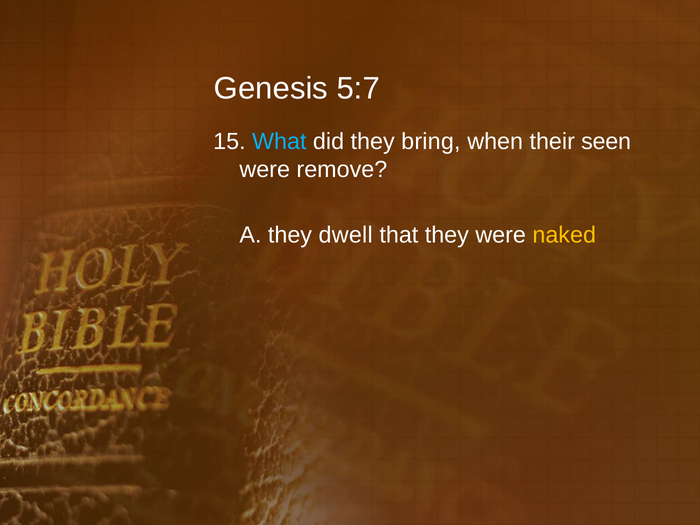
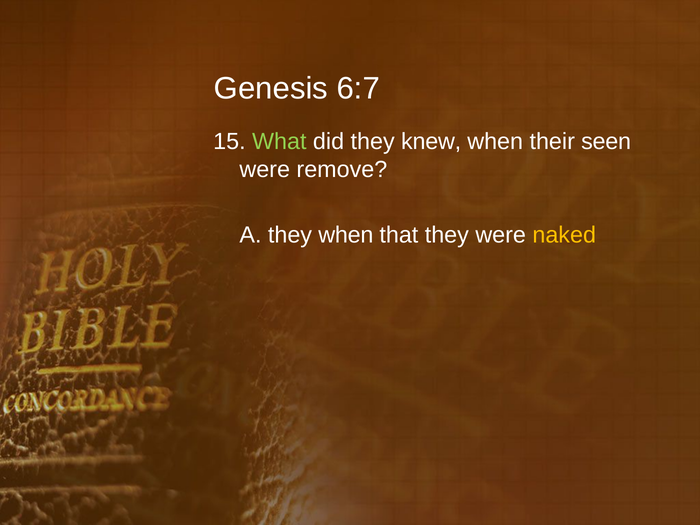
5:7: 5:7 -> 6:7 (358, 89)
What colour: light blue -> light green (279, 142)
bring: bring -> knew (431, 142)
they dwell: dwell -> when (346, 235)
